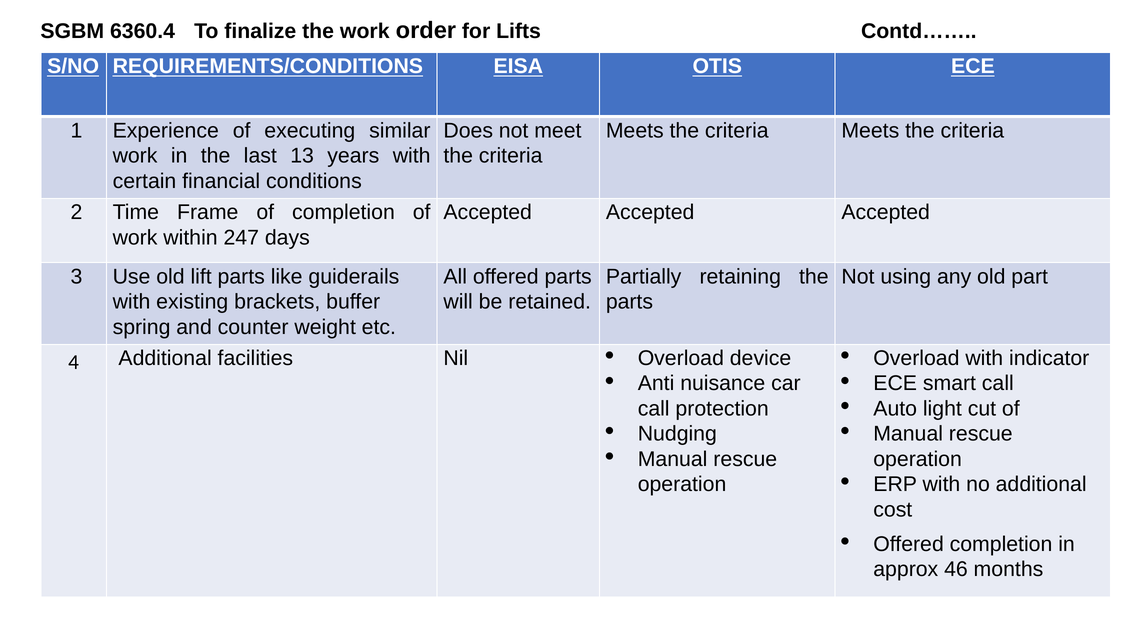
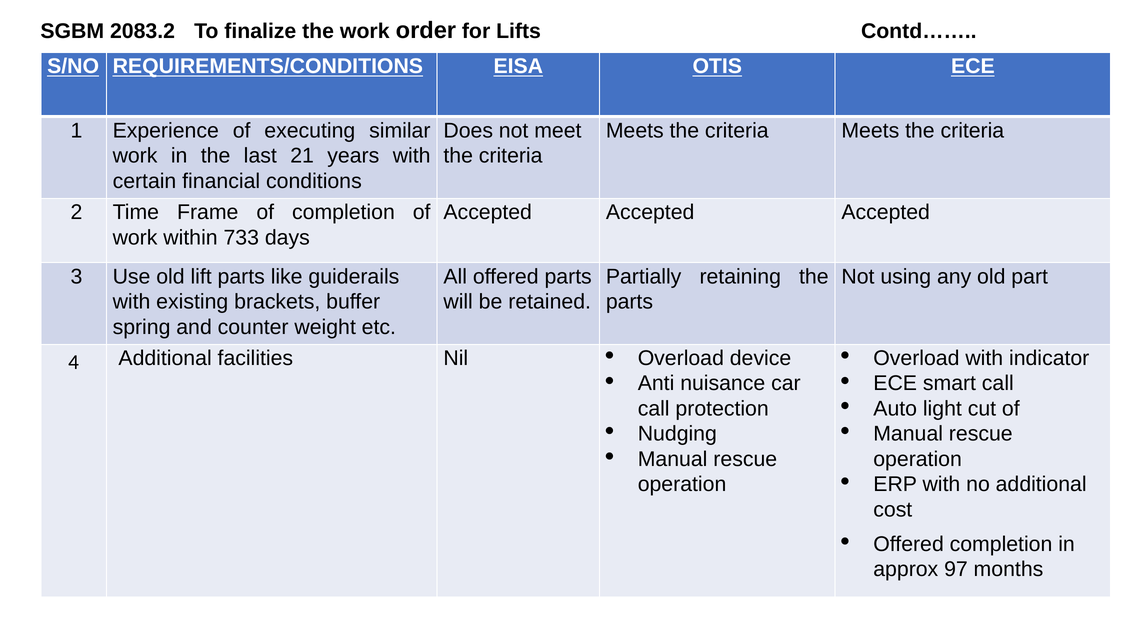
6360.4: 6360.4 -> 2083.2 (143, 31)
13: 13 -> 21 (302, 156)
247: 247 -> 733 (241, 238)
46: 46 -> 97 (956, 569)
